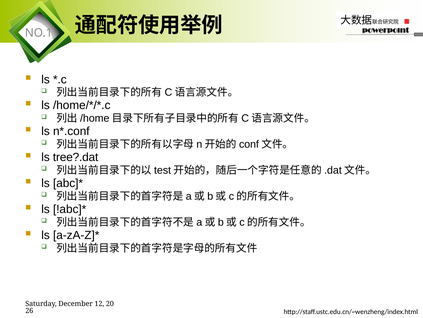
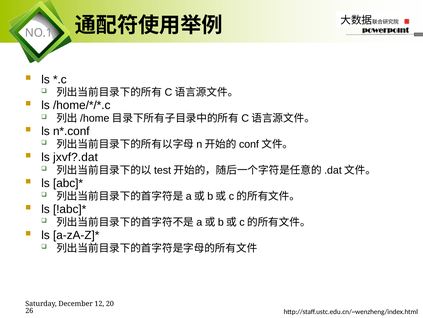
tree?.dat: tree?.dat -> jxvf?.dat (75, 157)
